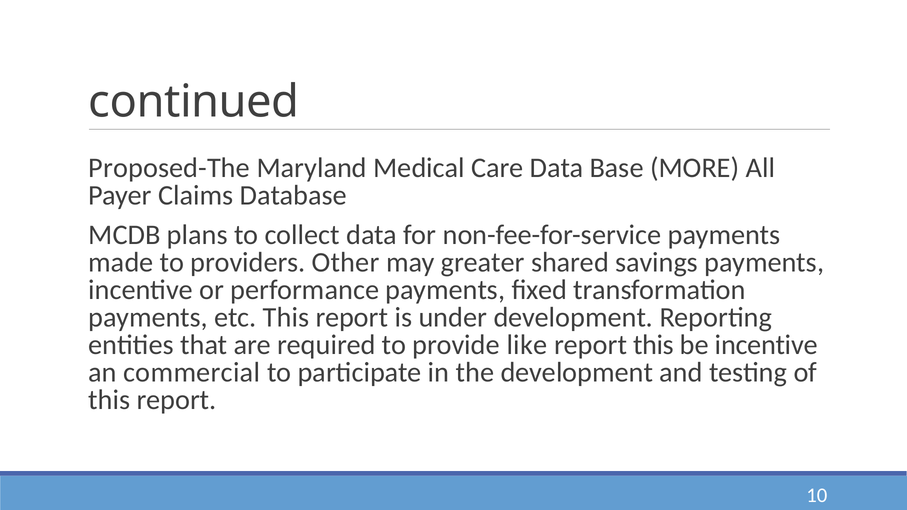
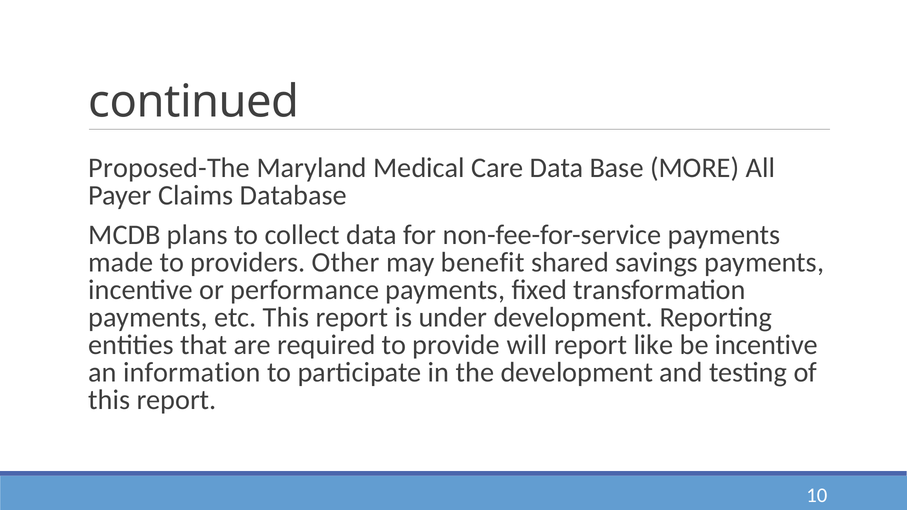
greater: greater -> benefit (483, 262)
like: like -> will (527, 345)
report this: this -> like (653, 345)
commercial: commercial -> information (192, 373)
